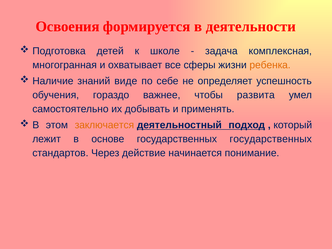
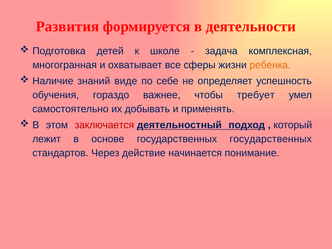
Освоения: Освоения -> Развития (67, 26)
развита: развита -> требует (256, 95)
заключается colour: orange -> red (104, 125)
